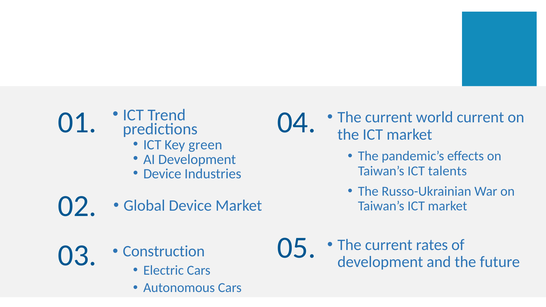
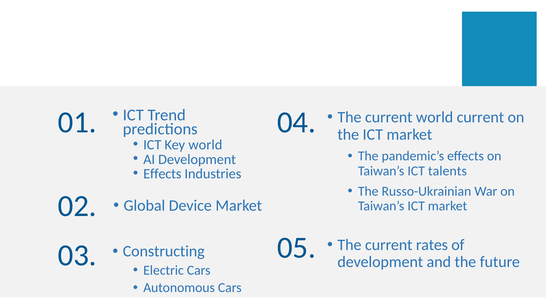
Key green: green -> world (205, 145)
Device: Device -> Effects (162, 174)
Construction: Construction -> Constructing (164, 251)
